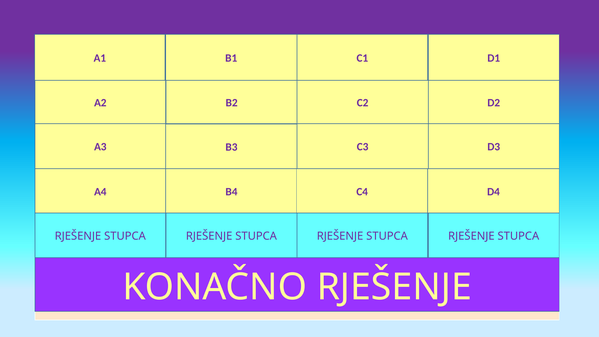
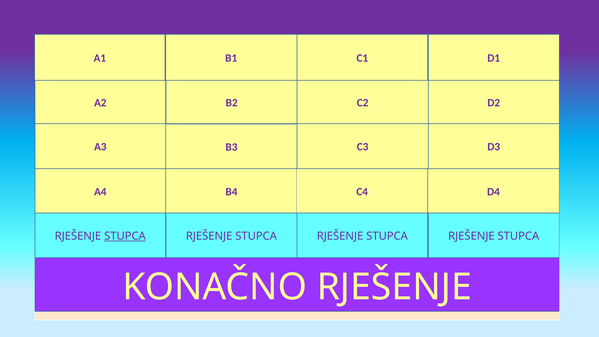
STUPCA underline: none -> present (125, 236)
